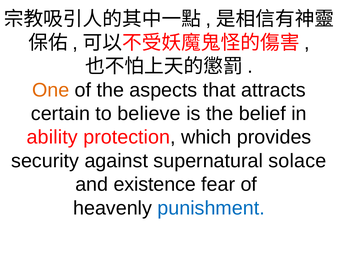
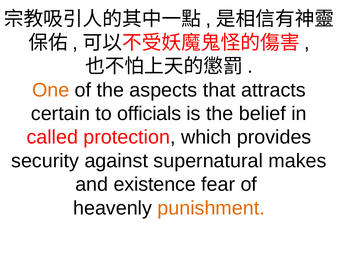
believe: believe -> officials (149, 114)
ability: ability -> called (52, 138)
solace: solace -> makes (297, 161)
punishment colour: blue -> orange (211, 208)
